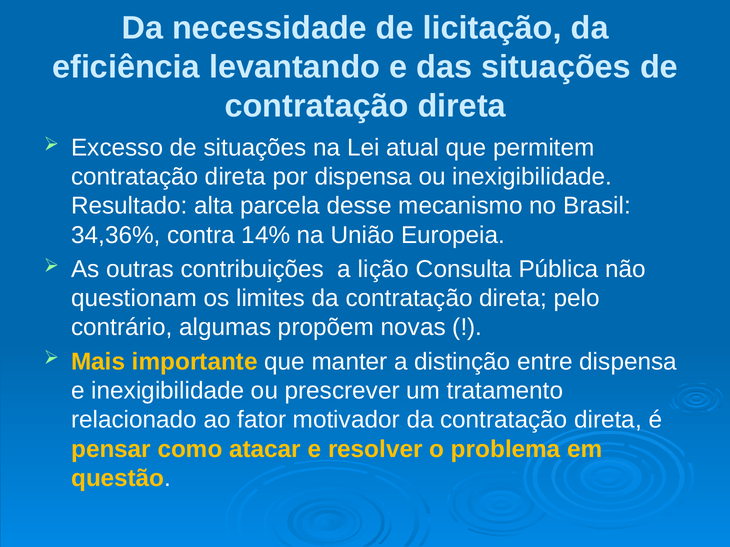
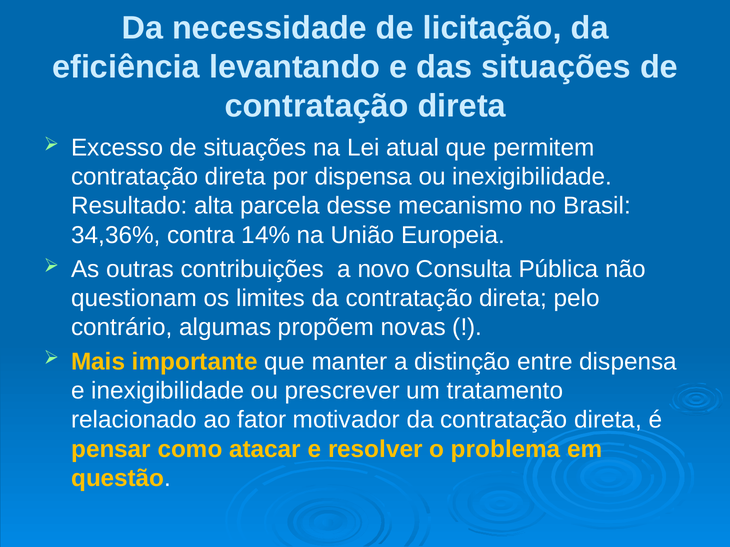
lição: lição -> novo (384, 269)
